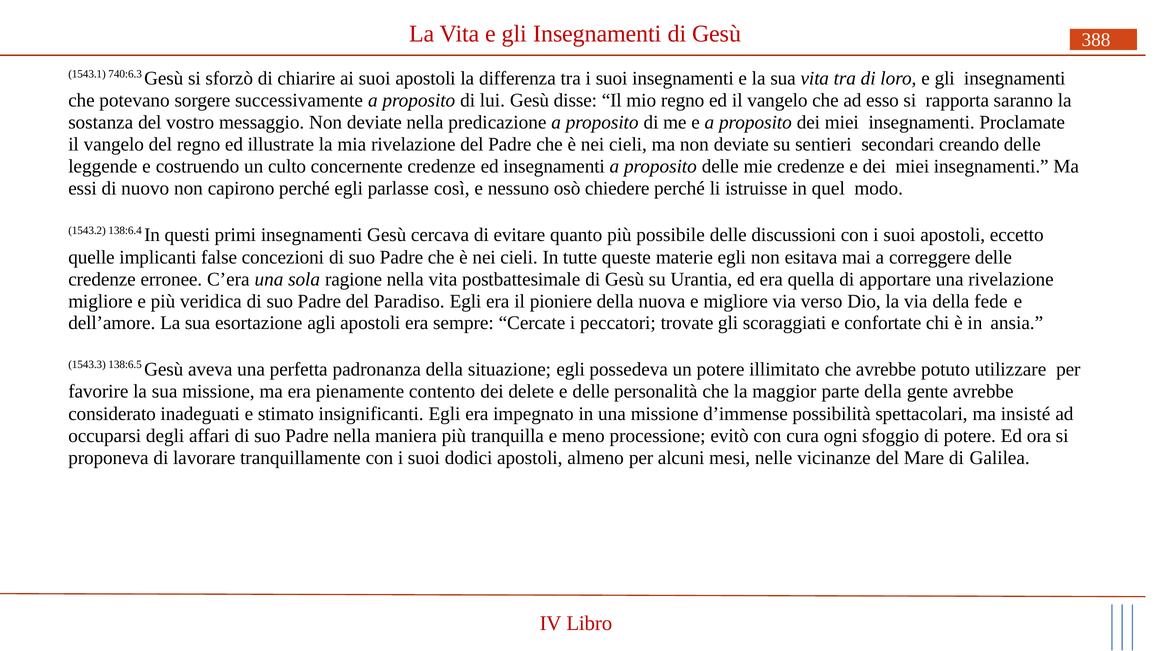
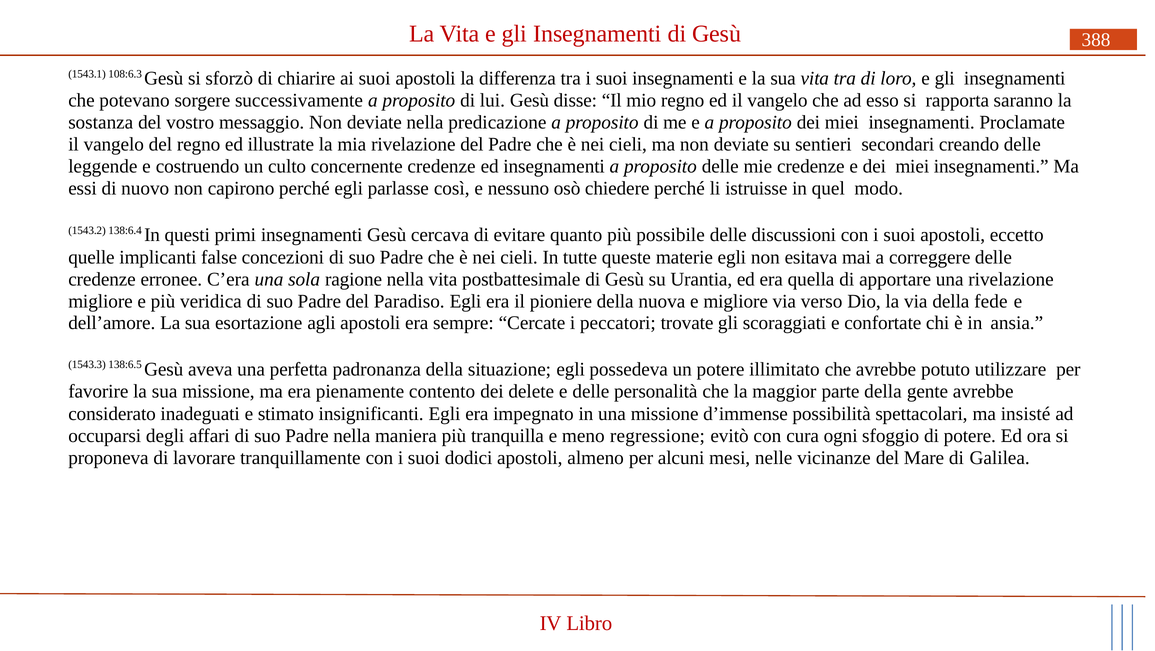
740:6.3: 740:6.3 -> 108:6.3 (125, 74)
processione: processione -> regressione (657, 436)
